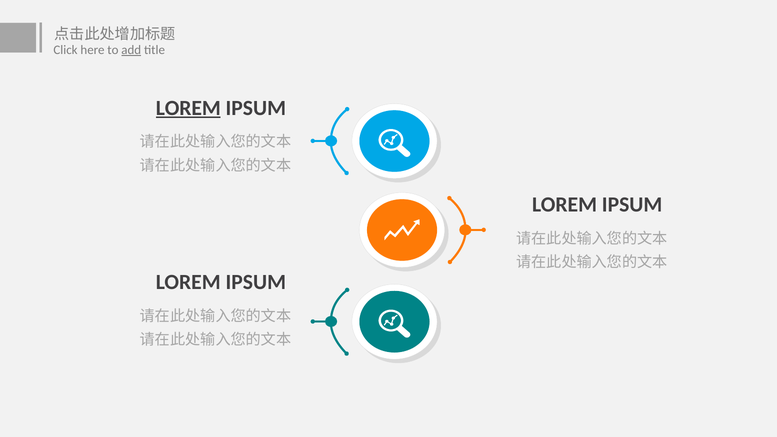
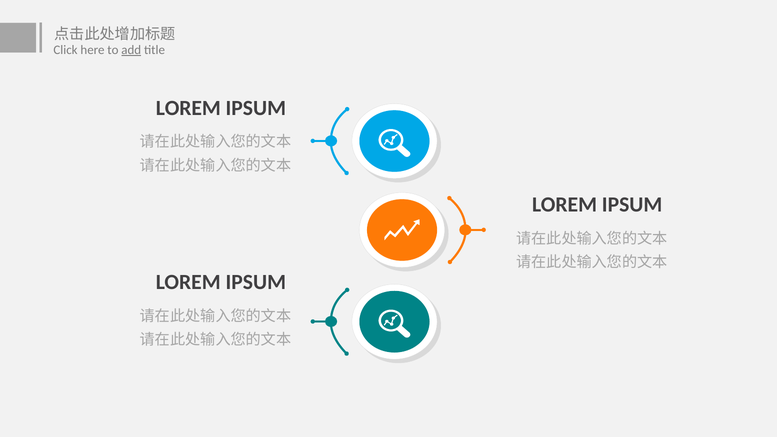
LOREM underline: present -> none (188, 108)
